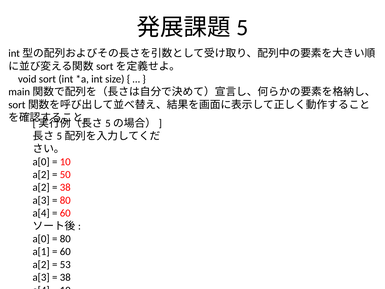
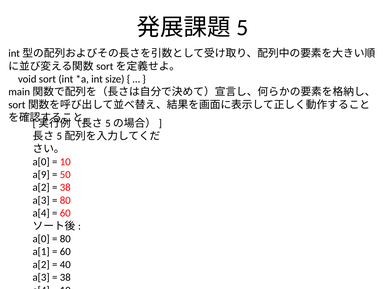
a[2: a[2 -> a[9 (41, 174)
53: 53 -> 40 (65, 264)
